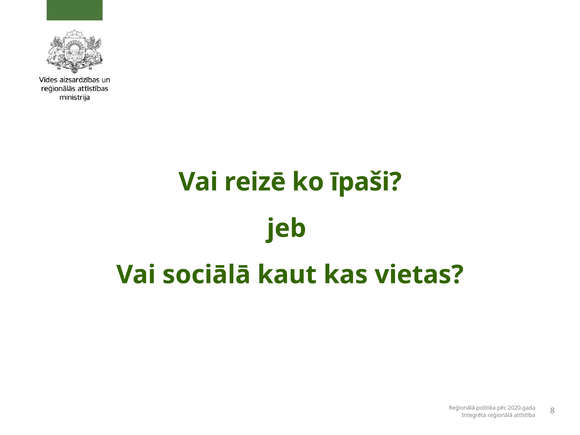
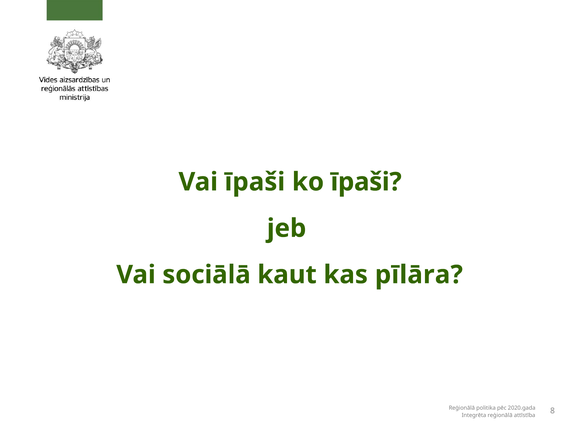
Vai reizē: reizē -> īpaši (255, 182)
vietas: vietas -> pīlāra (419, 275)
